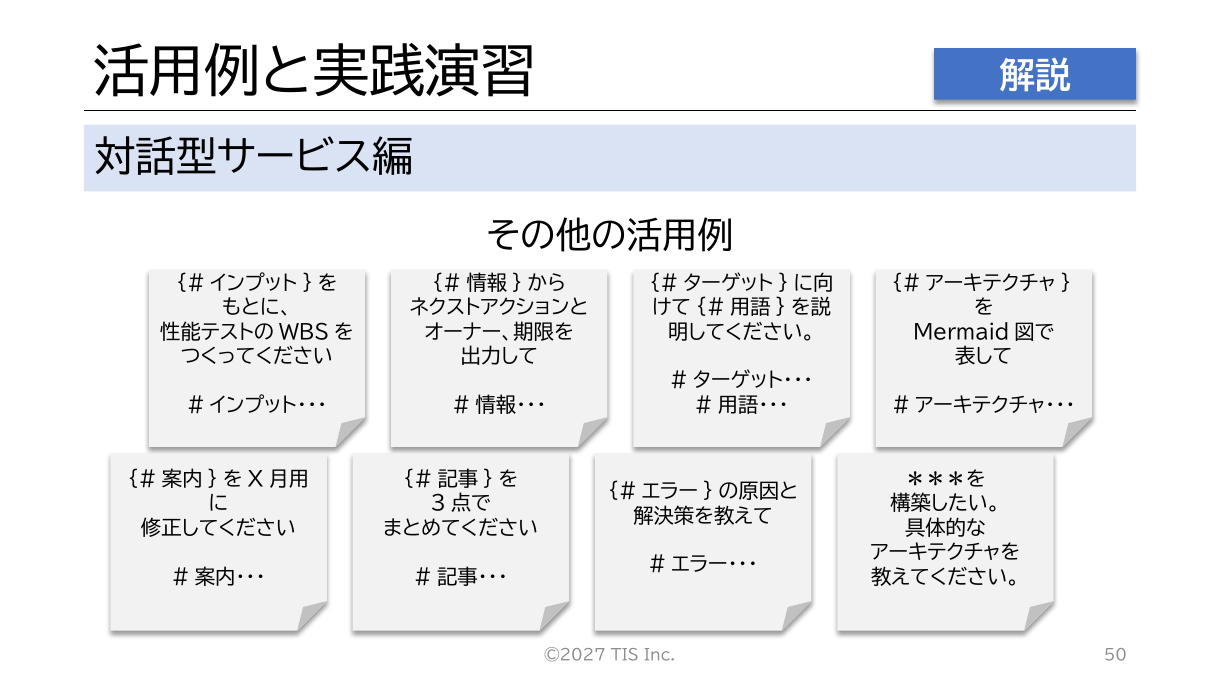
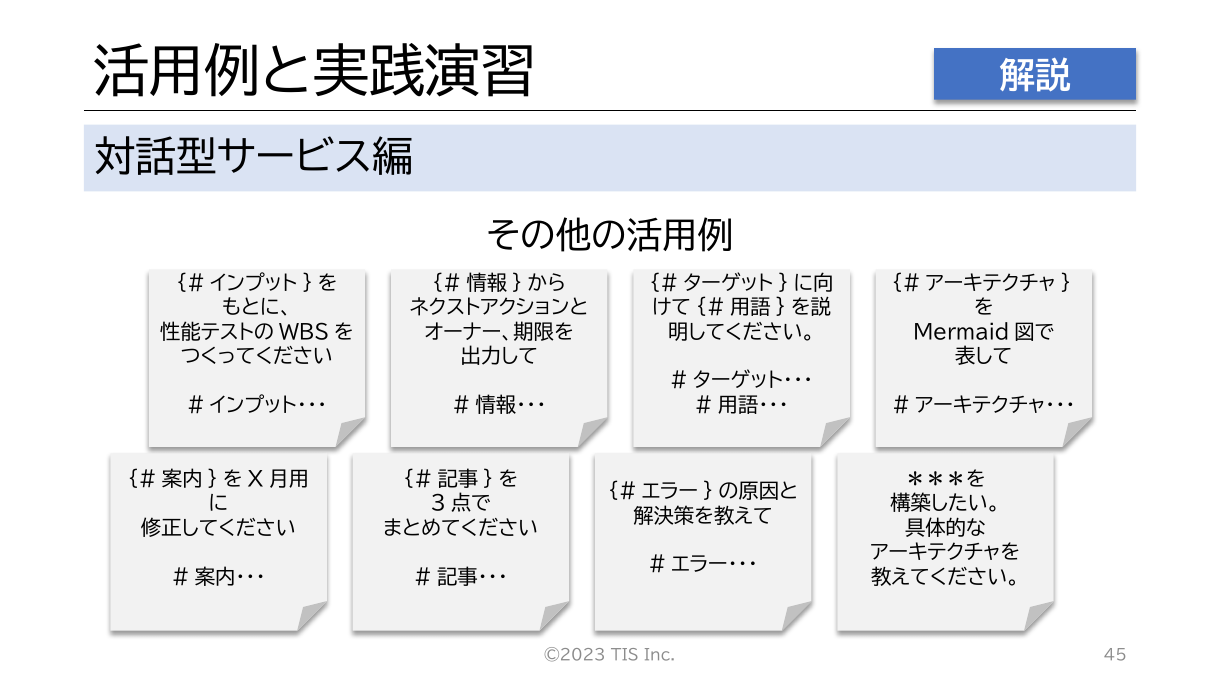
©2027: ©2027 -> ©2023 (575, 655)
50: 50 -> 45 (1115, 655)
